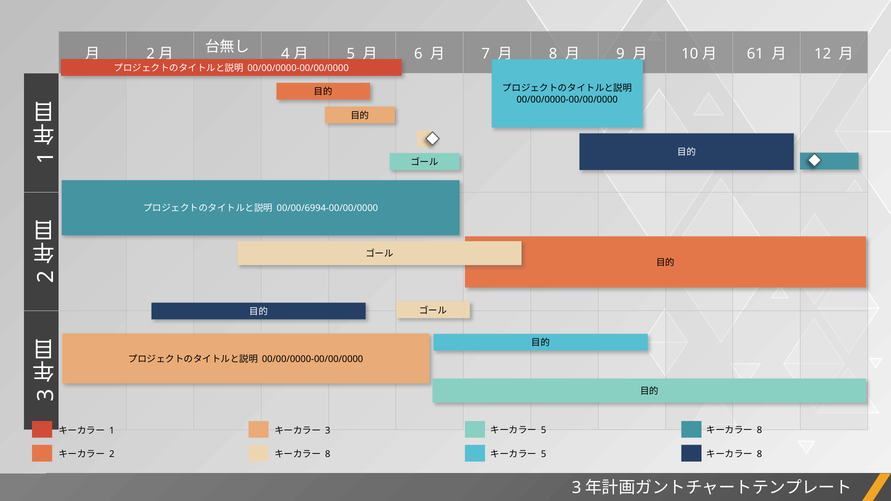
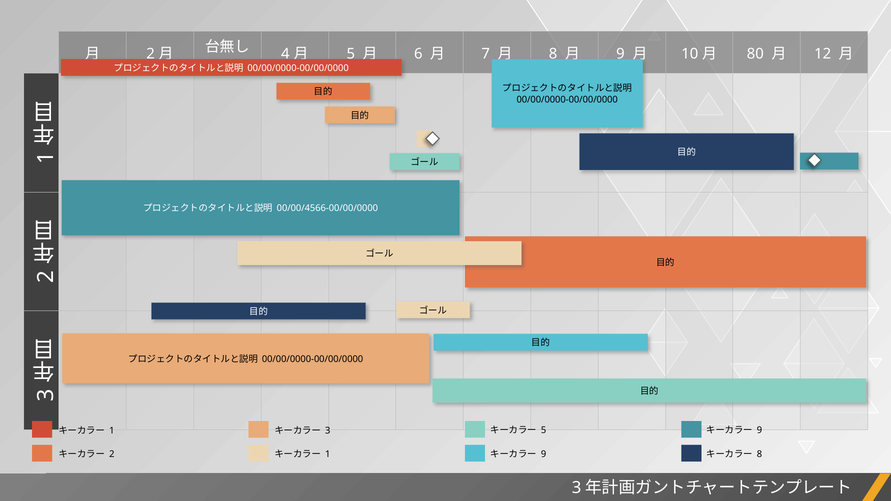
61: 61 -> 80 (755, 54)
00/00/6994-00/00/0000: 00/00/6994-00/00/0000 -> 00/00/4566-00/00/0000 (327, 208)
8: 8 -> 9 (759, 431)
5: 5 -> 9 (544, 454)
8: 8 -> 1 (328, 454)
